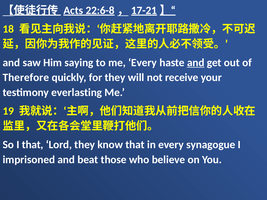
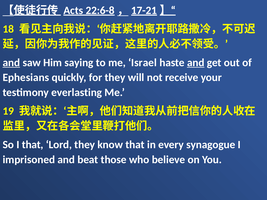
and underline: none -> present (11, 63)
me Every: Every -> Israel (143, 63)
Therefore: Therefore -> Ephesians (26, 78)
